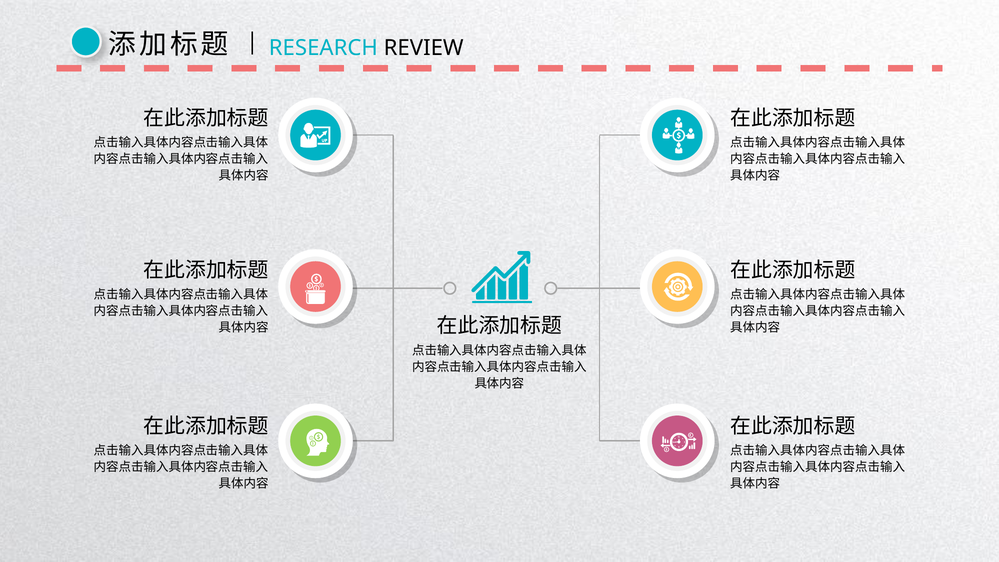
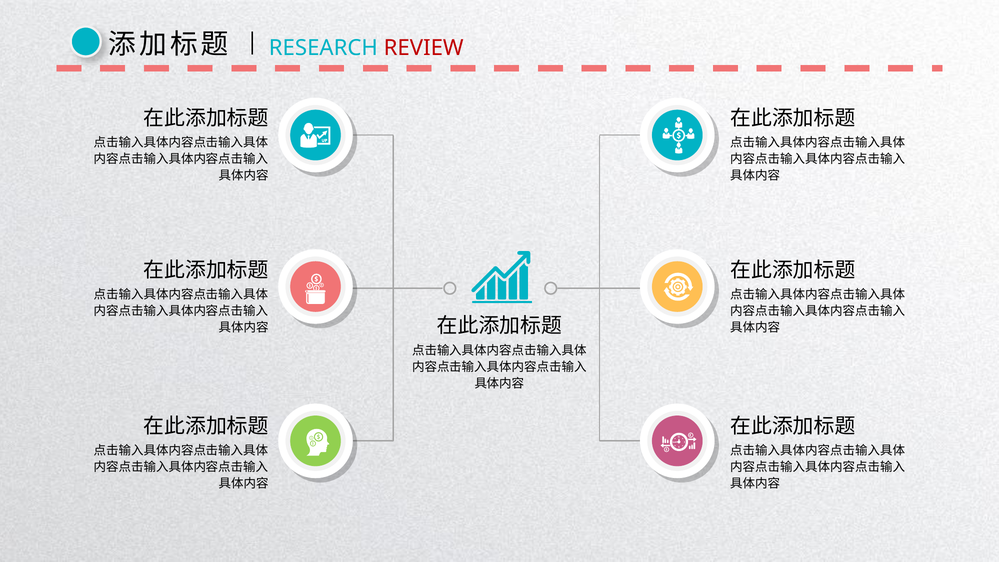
REVIEW colour: black -> red (424, 48)
